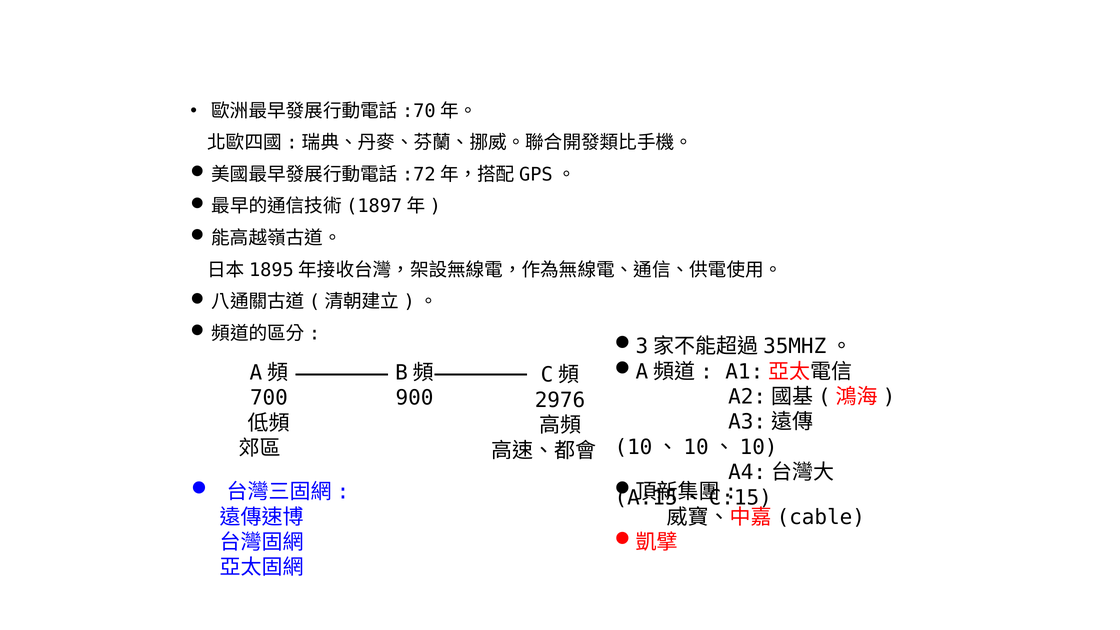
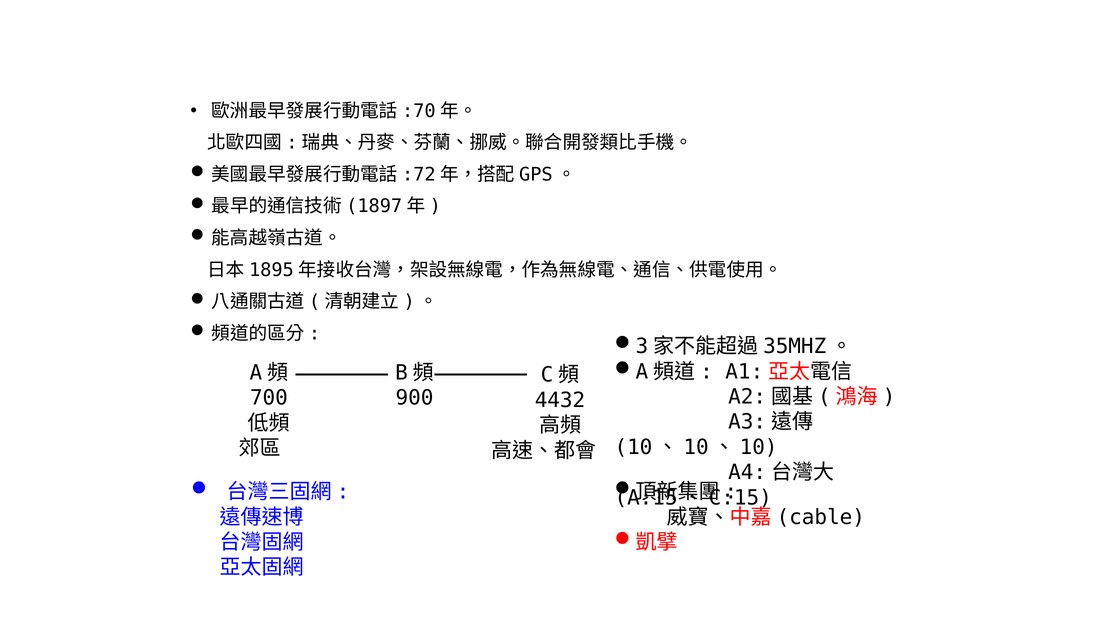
2976: 2976 -> 4432 (560, 400)
